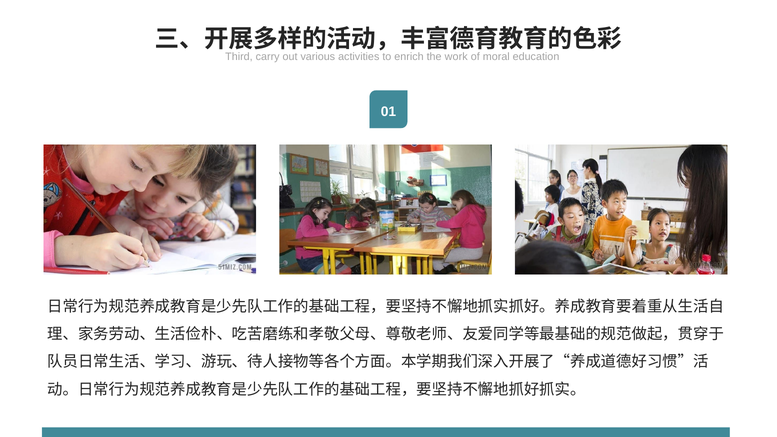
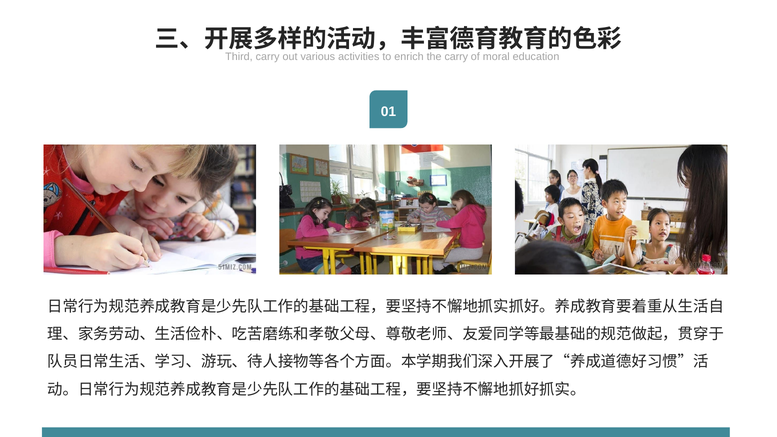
the work: work -> carry (456, 57)
